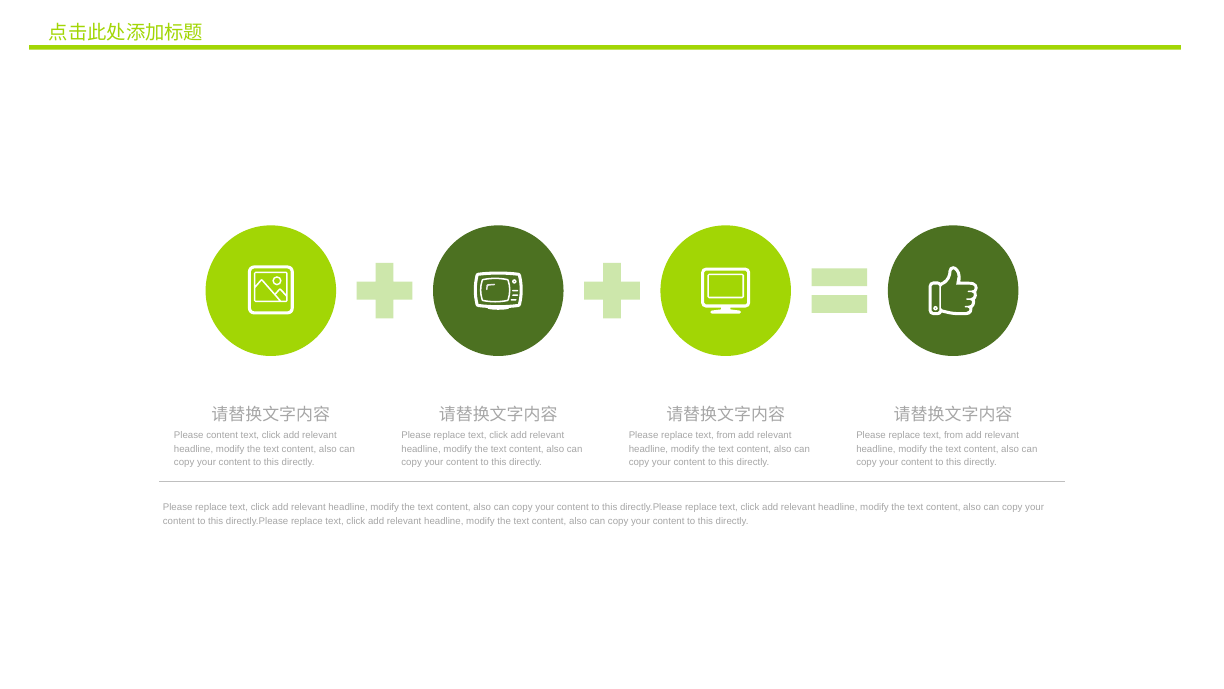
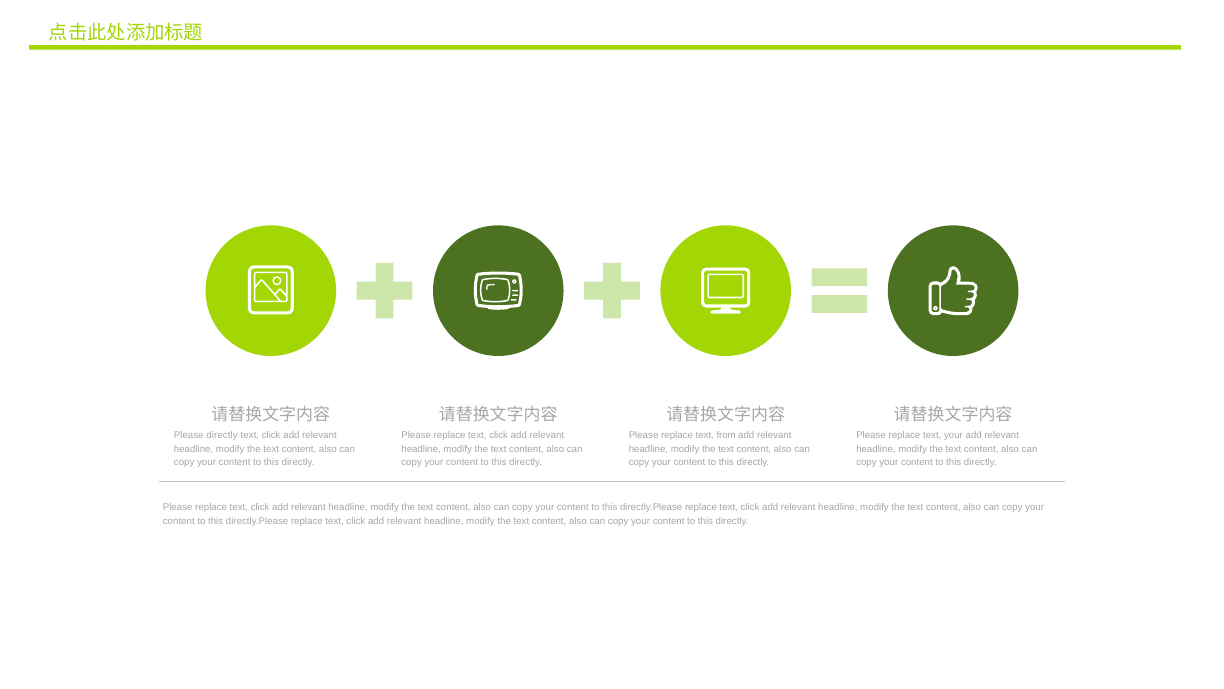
Please content: content -> directly (222, 435)
from: from -> your (954, 435)
